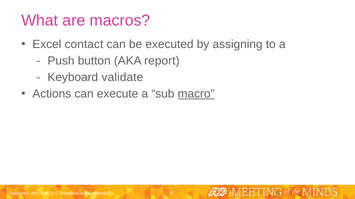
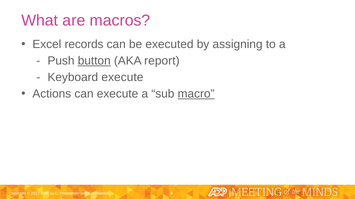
contact: contact -> records (84, 44)
button underline: none -> present (94, 61)
Keyboard validate: validate -> execute (122, 78)
